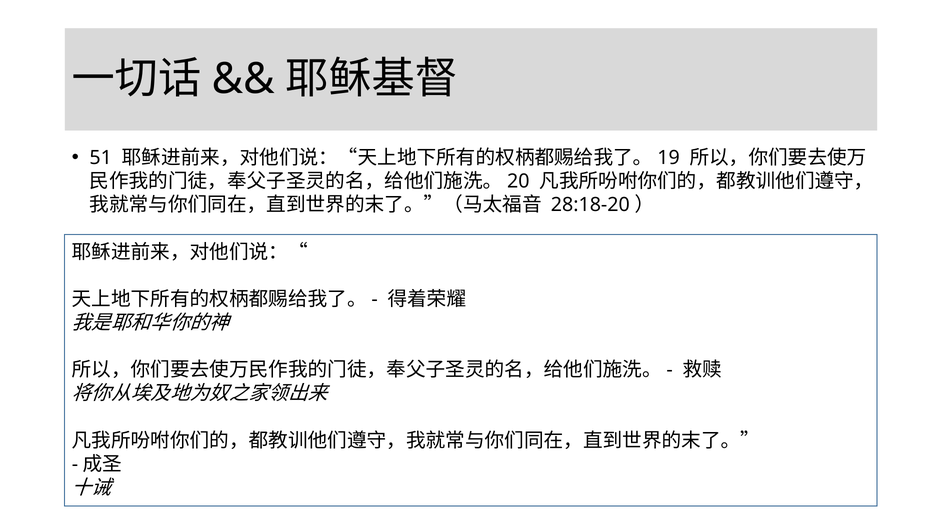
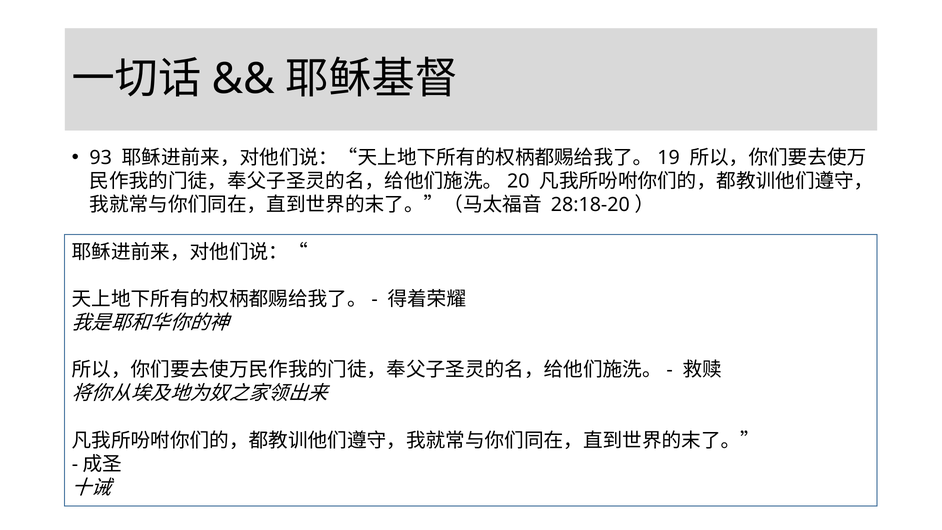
51: 51 -> 93 (101, 158)
